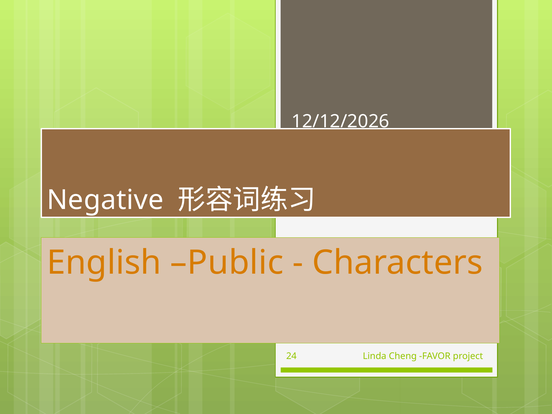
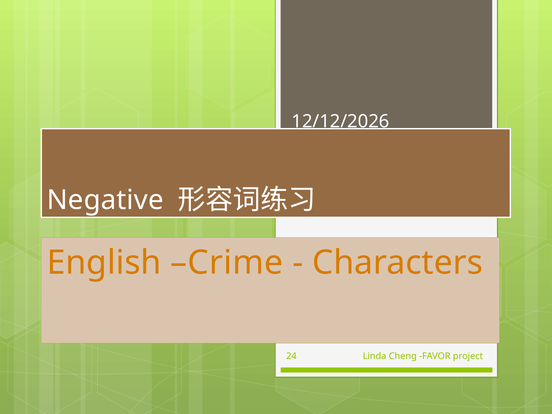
Public: Public -> Crime (227, 263)
